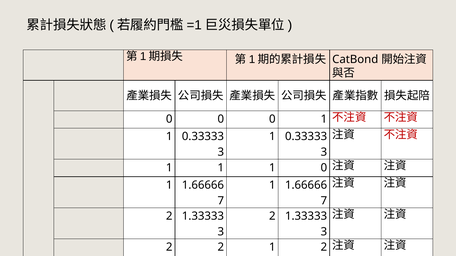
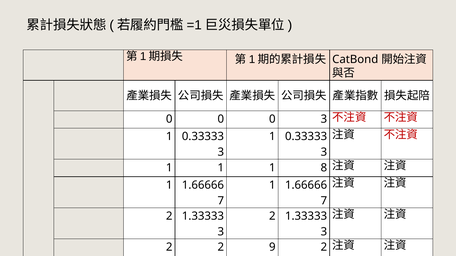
0 1: 1 -> 3 (324, 119)
1 0: 0 -> 8 (324, 168)
2 1: 1 -> 9 (272, 248)
